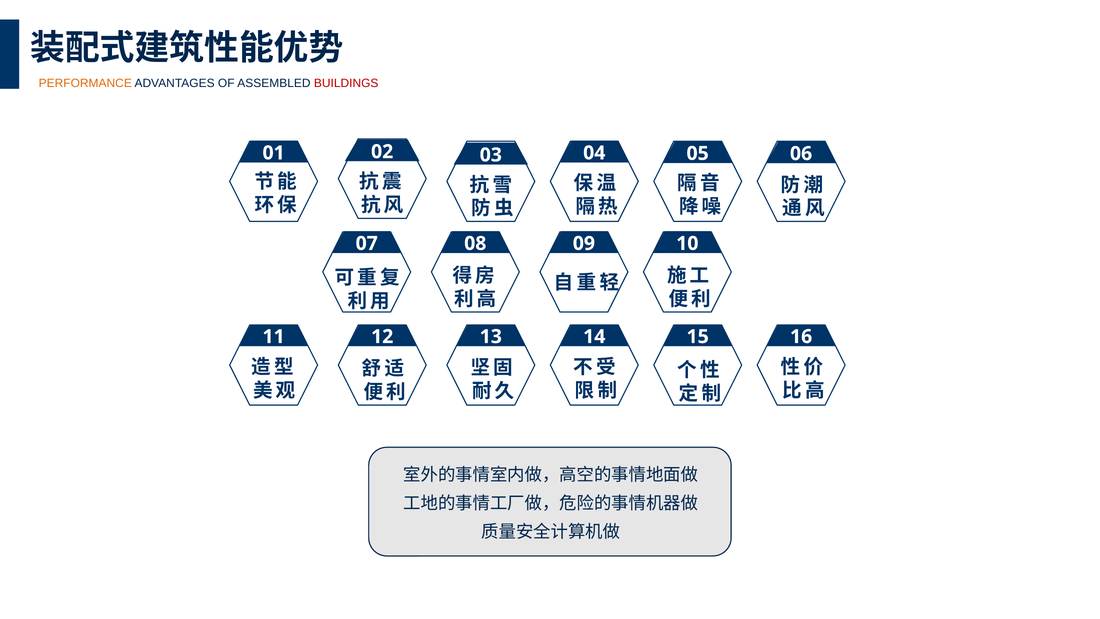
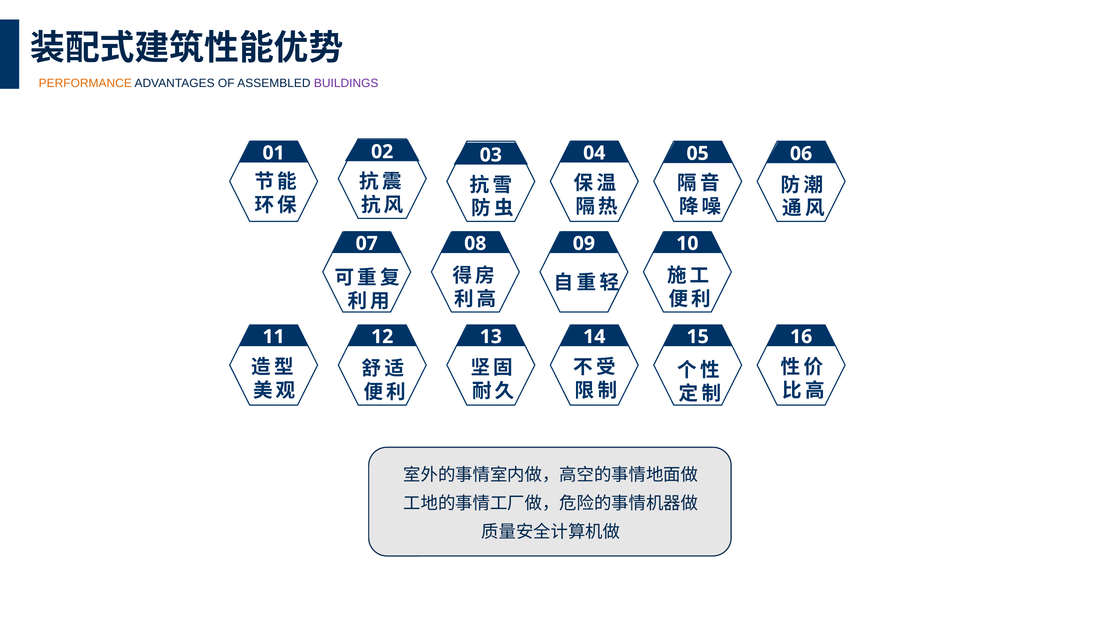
BUILDINGS colour: red -> purple (346, 83)
